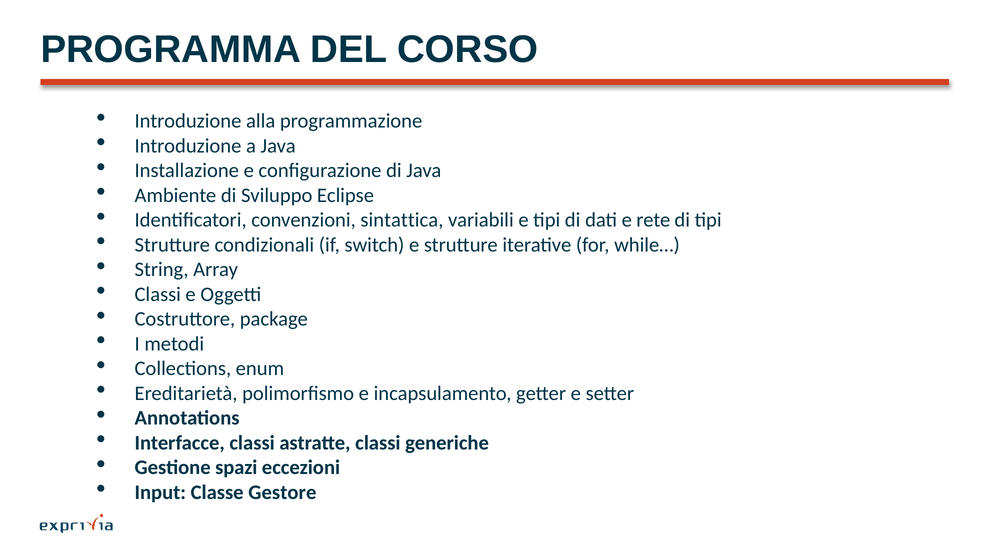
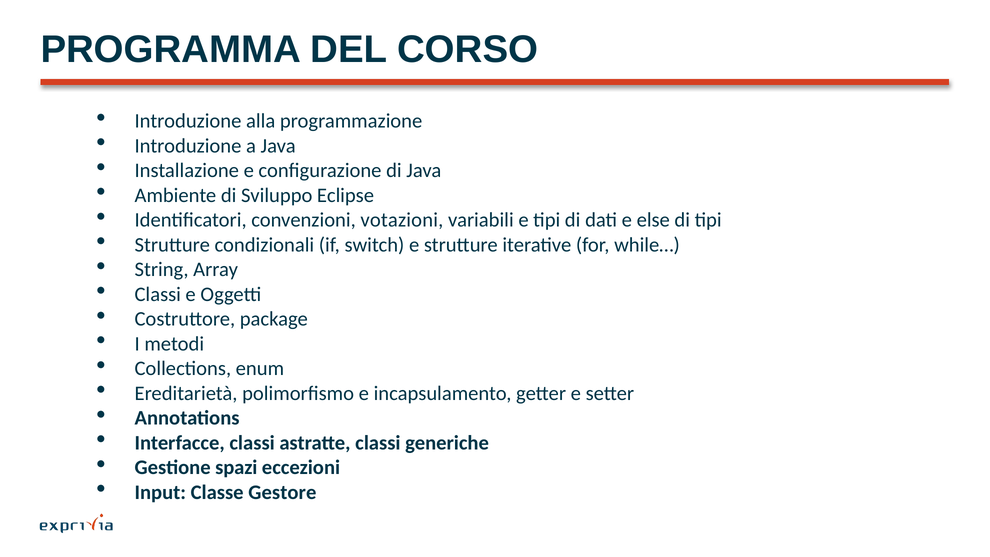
sintattica: sintattica -> votazioni (402, 220)
rete: rete -> else (653, 220)
